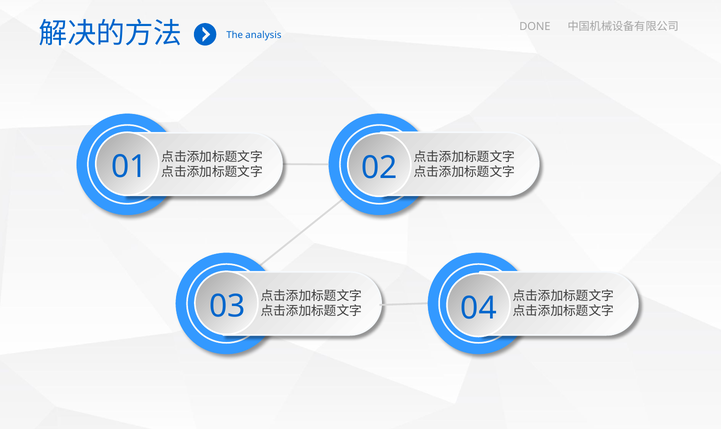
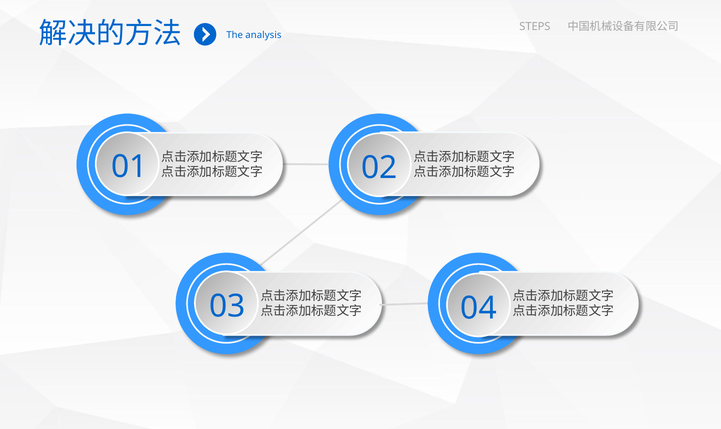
DONE: DONE -> STEPS (535, 27)
